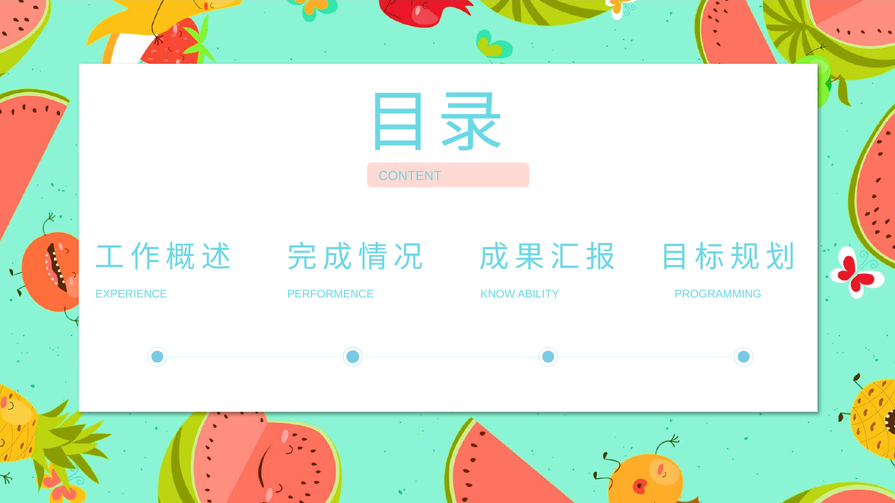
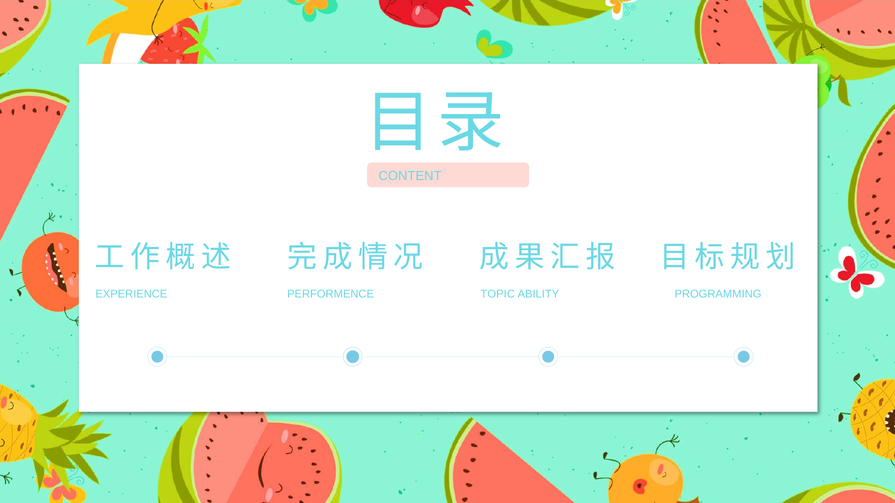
KNOW: KNOW -> TOPIC (498, 294)
